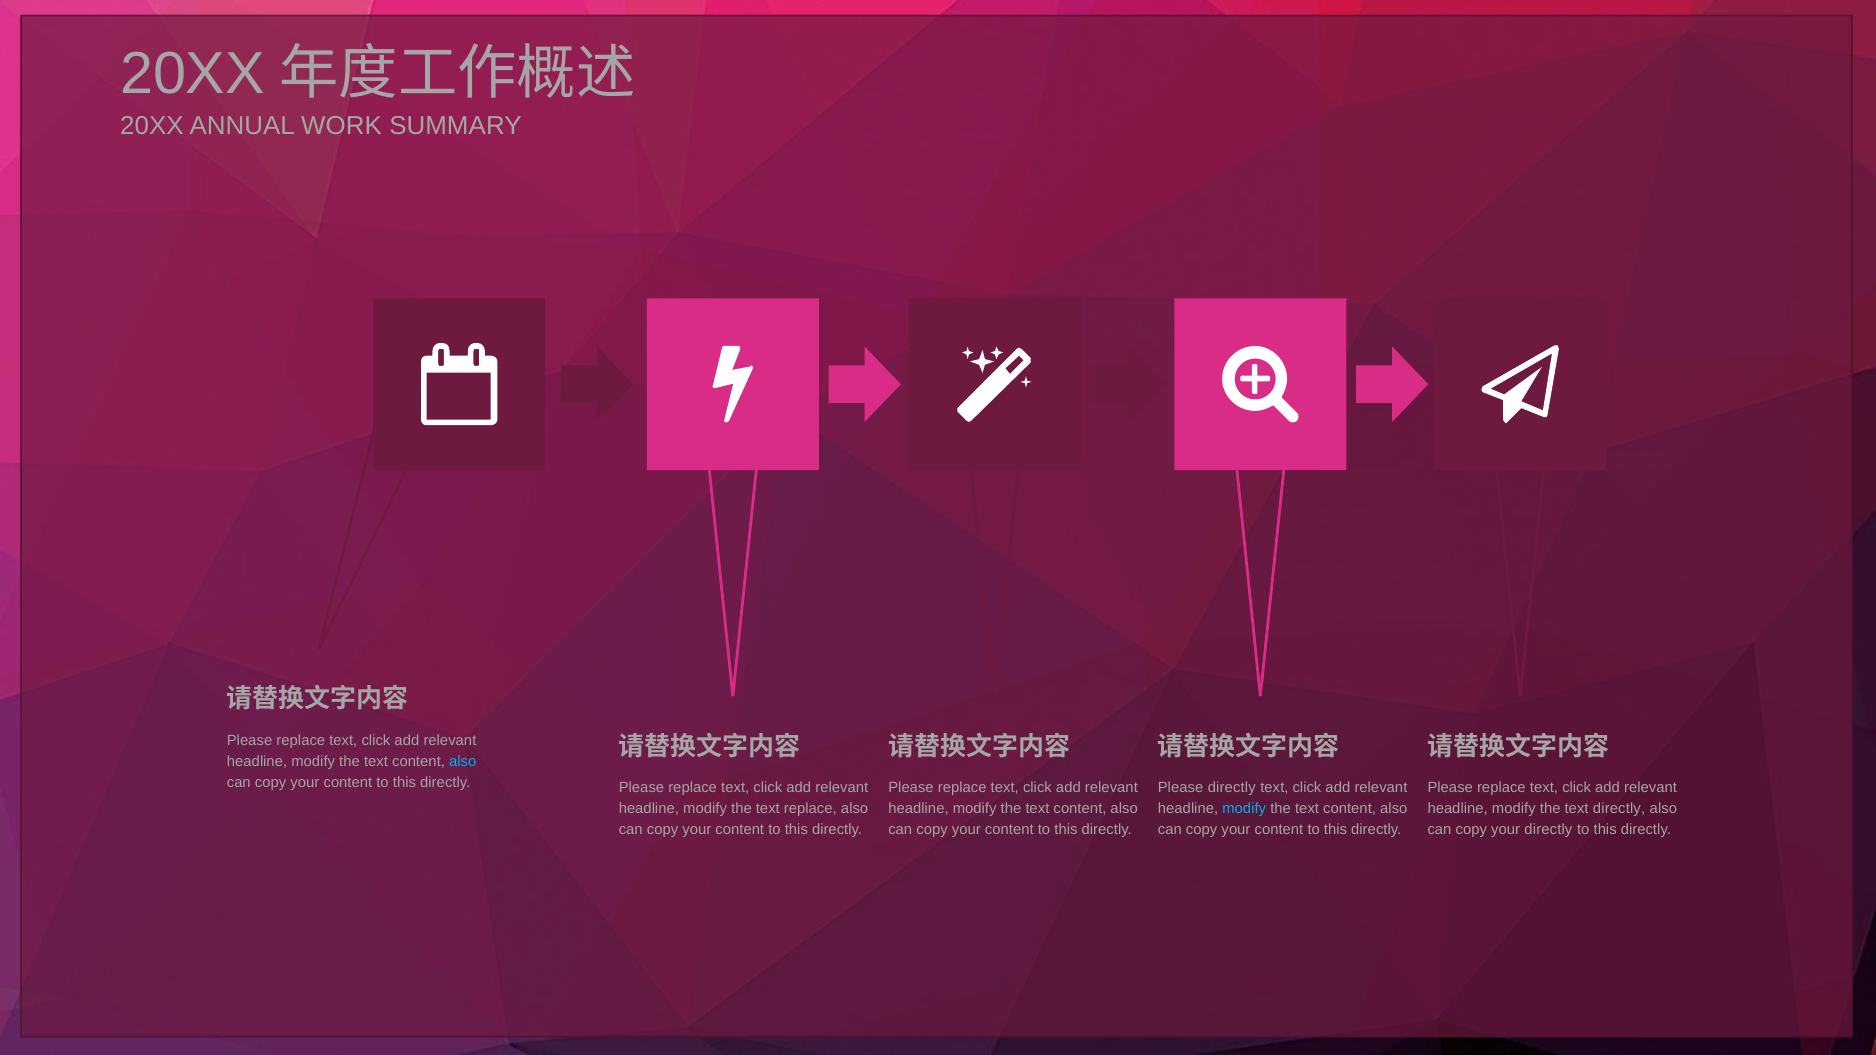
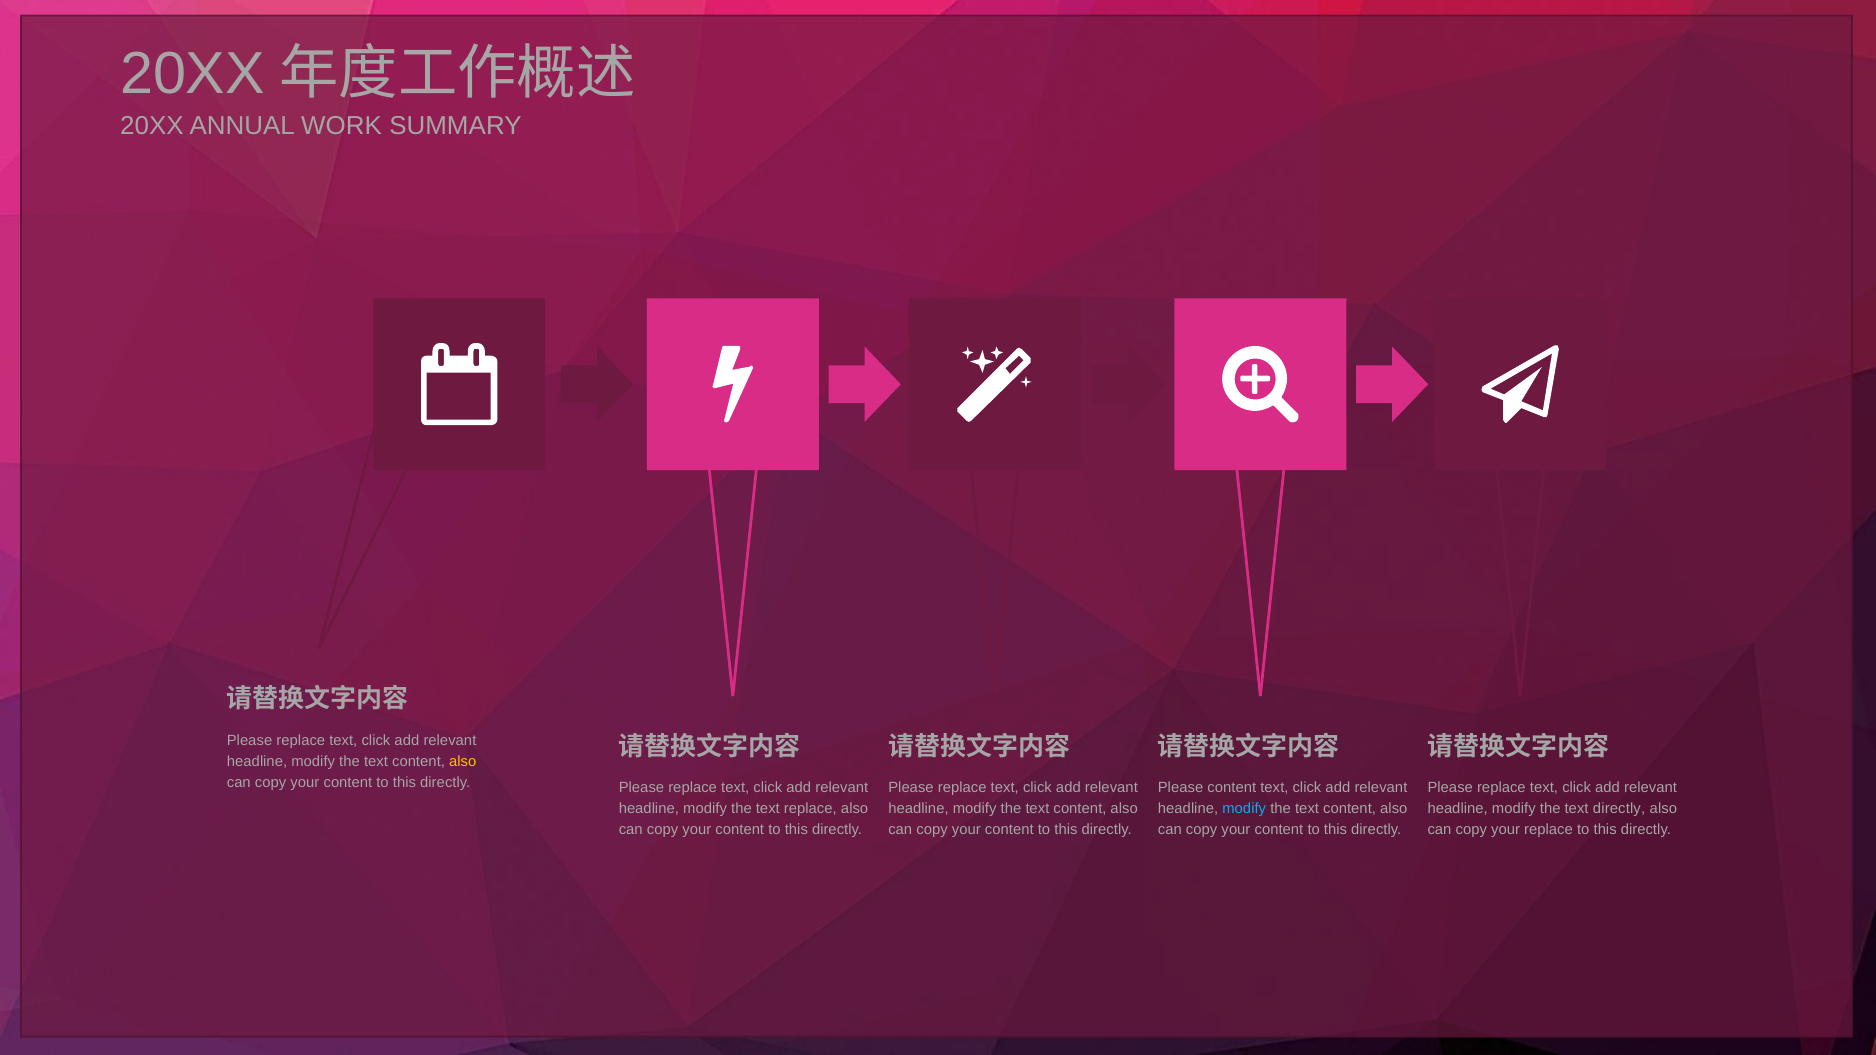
also colour: light blue -> yellow (463, 762)
Please directly: directly -> content (1232, 788)
your directly: directly -> replace (1548, 830)
